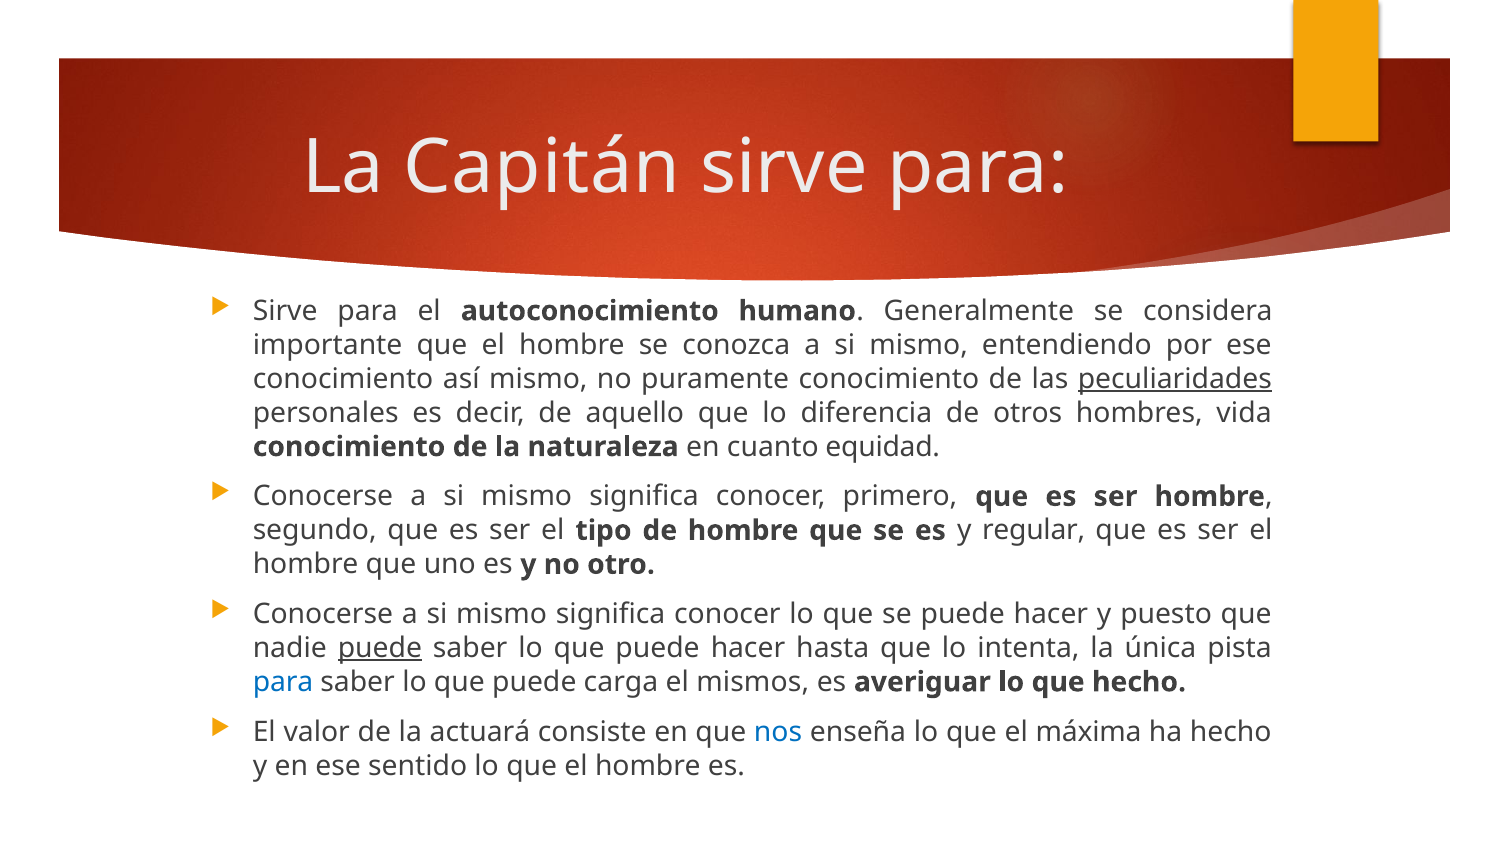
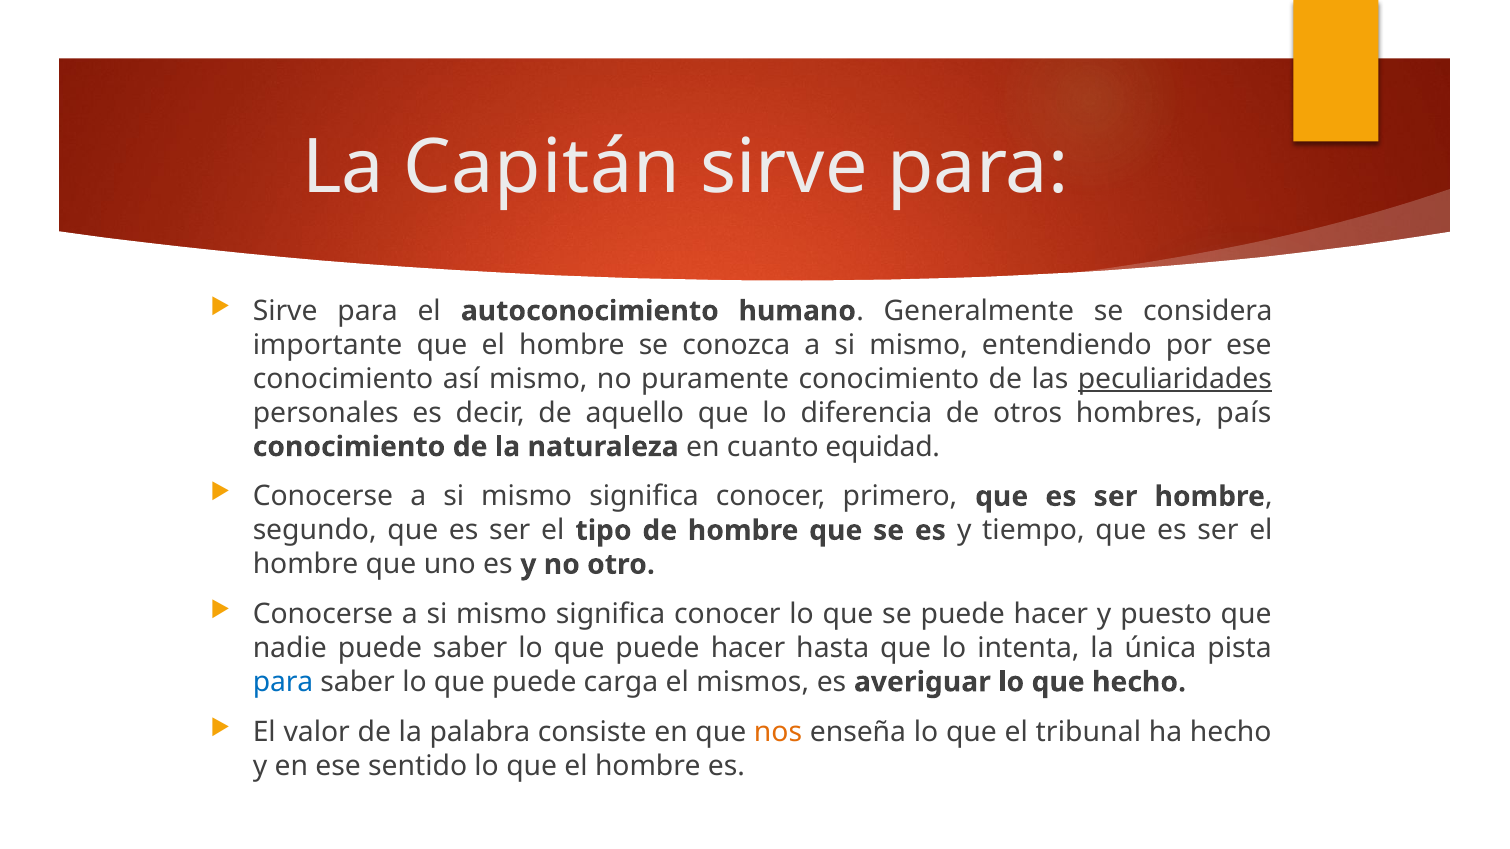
vida: vida -> país (1244, 413)
regular: regular -> tiempo (1033, 531)
puede underline: present -> none (380, 648)
actuará: actuará -> palabra (480, 732)
nos colour: blue -> orange (778, 732)
máxima: máxima -> tribunal (1088, 732)
